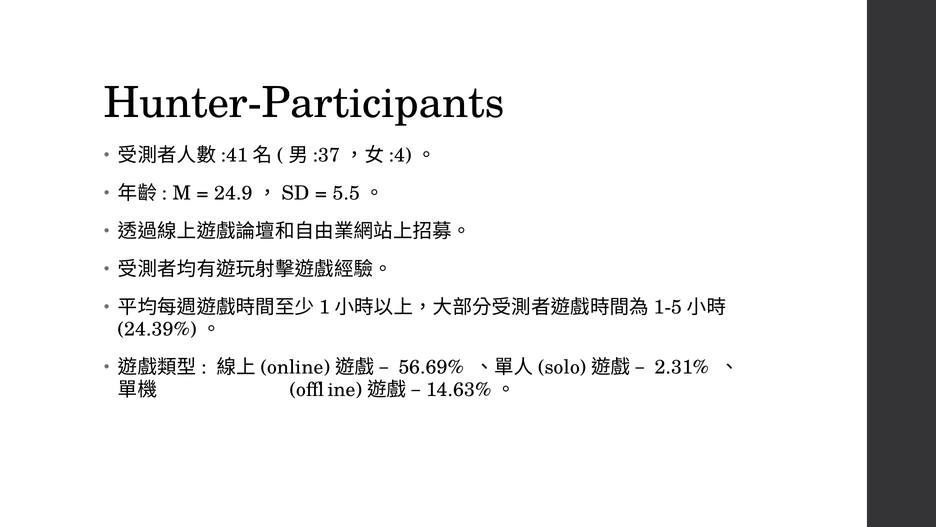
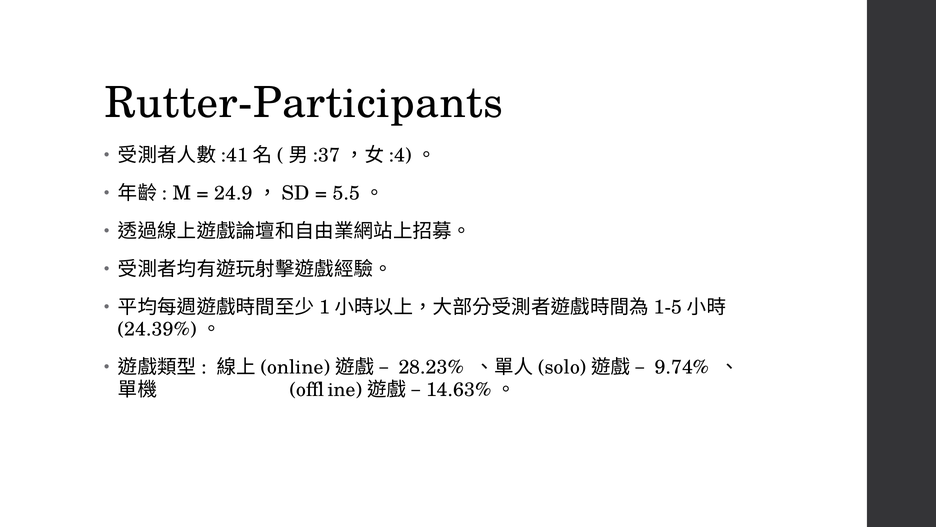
Hunter-Participants: Hunter-Participants -> Rutter-Participants (304, 103)
56.69%: 56.69% -> 28.23% (431, 367)
2.31%: 2.31% -> 9.74% (682, 367)
